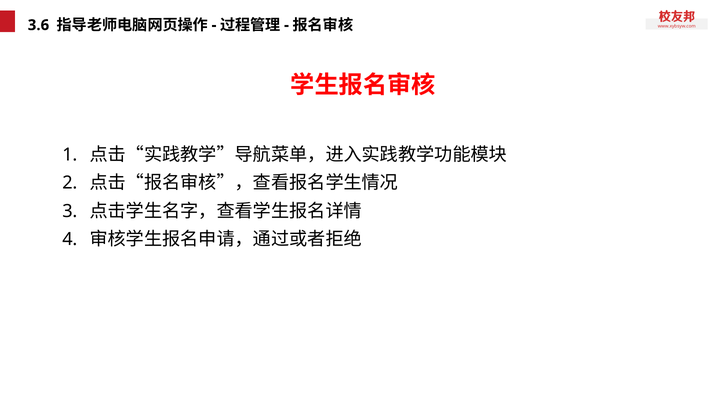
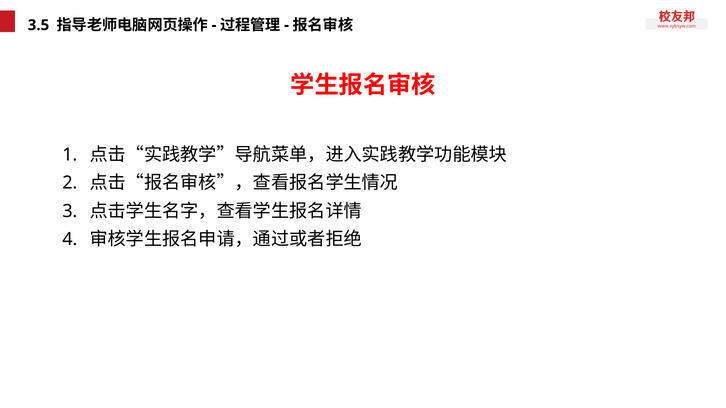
3.6: 3.6 -> 3.5 (38, 25)
